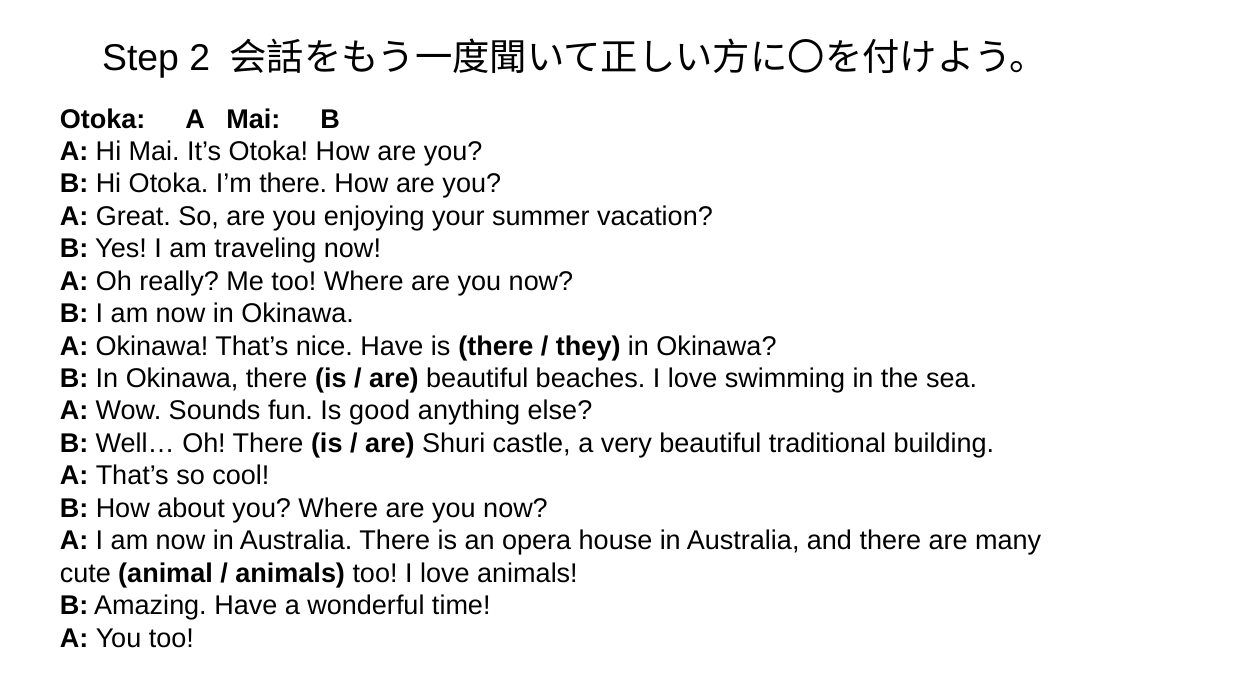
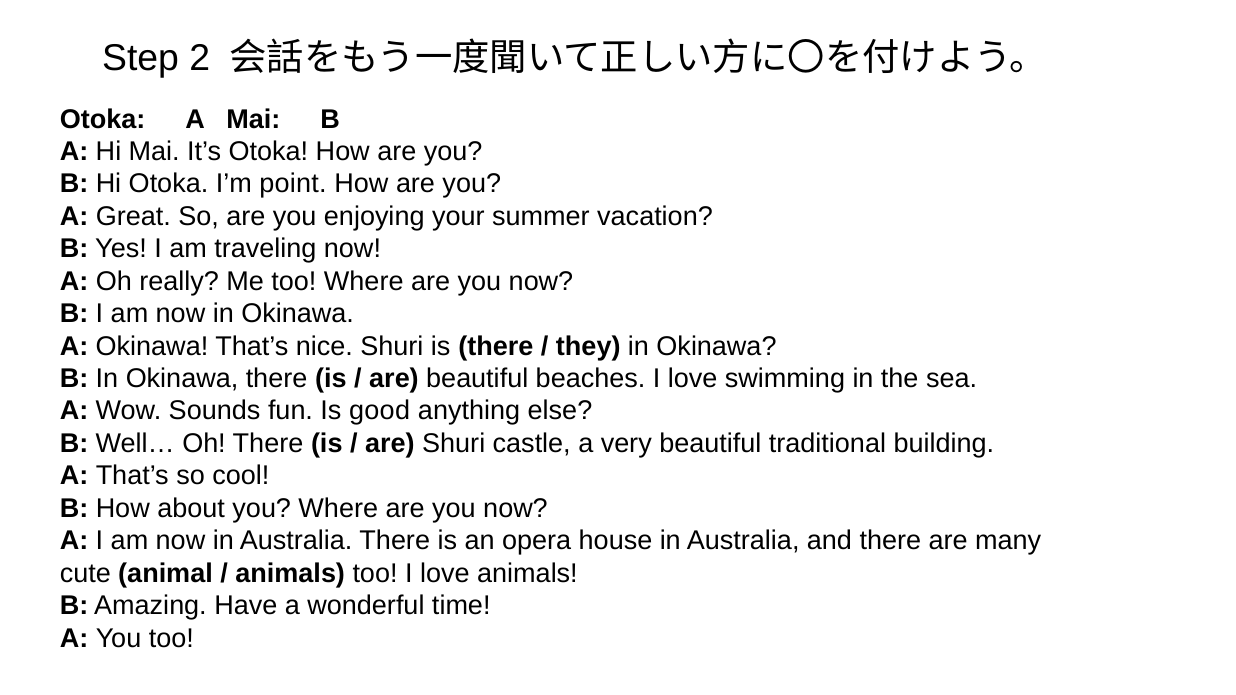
I’m there: there -> point (293, 184)
nice Have: Have -> Shuri (392, 346)
